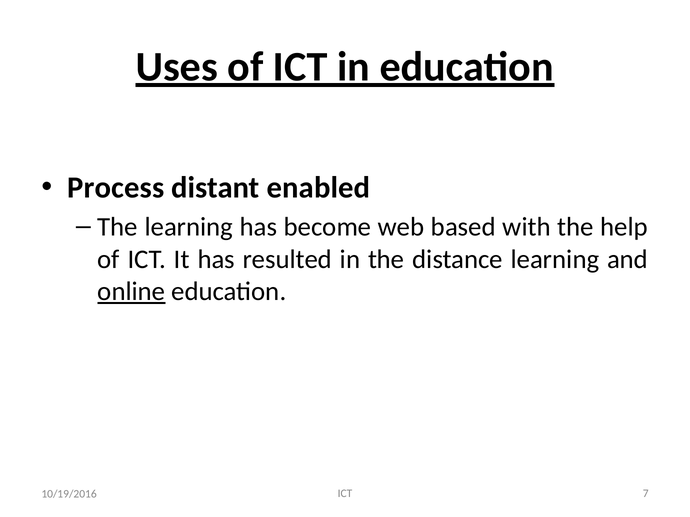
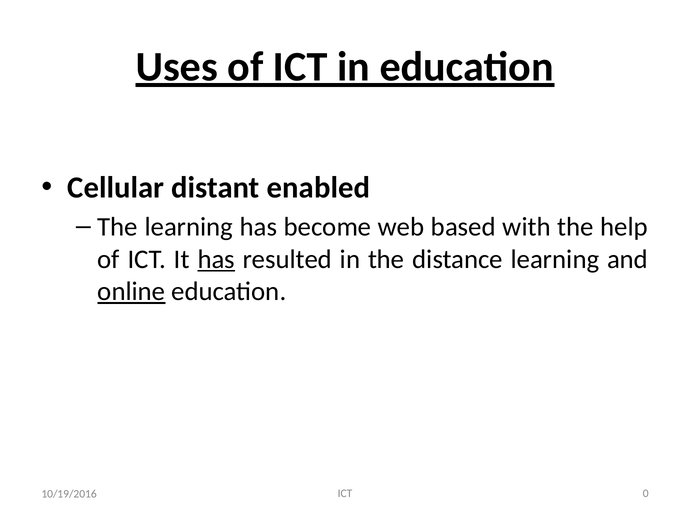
Process: Process -> Cellular (116, 188)
has underline: none -> present (216, 260)
7: 7 -> 0 (646, 494)
